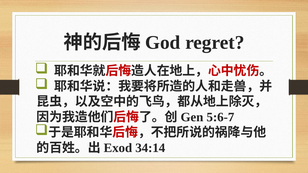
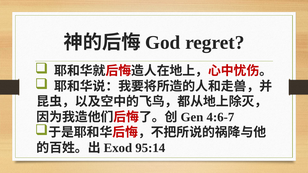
5:6-7: 5:6-7 -> 4:6-7 (220, 117)
34:14: 34:14 -> 95:14 (150, 148)
